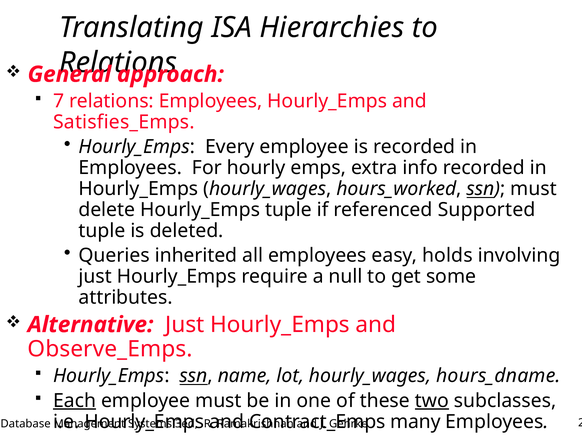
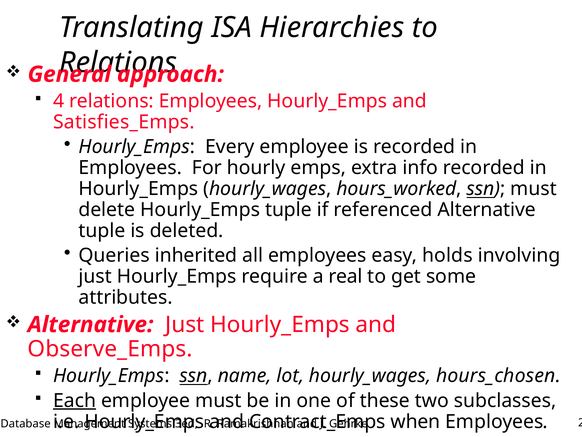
7: 7 -> 4 (59, 101)
referenced Supported: Supported -> Alternative (487, 209)
null: null -> real (346, 276)
hours_dname: hours_dname -> hours_chosen (498, 375)
two underline: present -> none (432, 400)
many: many -> when (415, 421)
